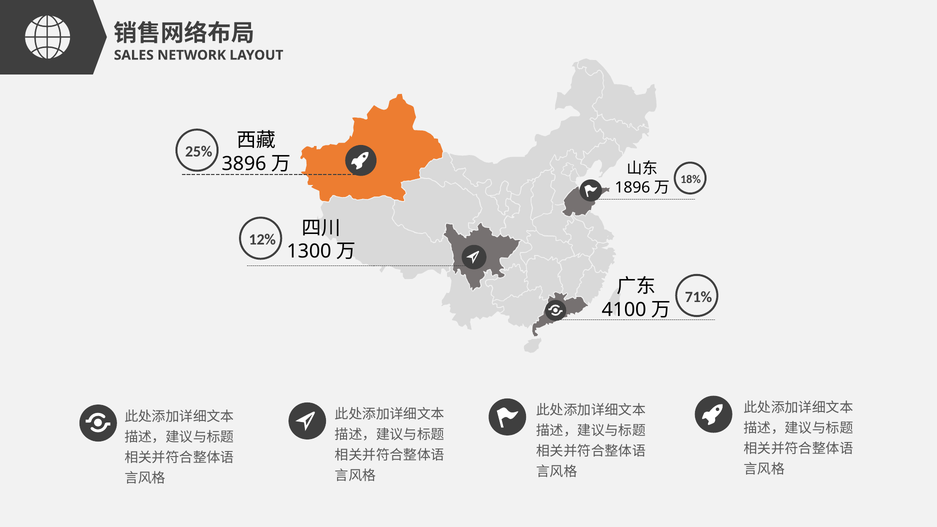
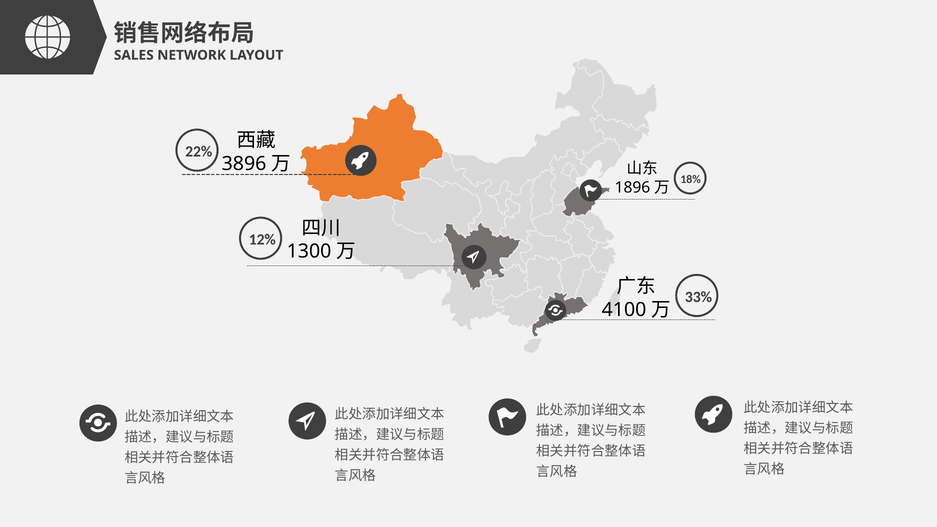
25%: 25% -> 22% (199, 152)
71%: 71% -> 33% (698, 297)
